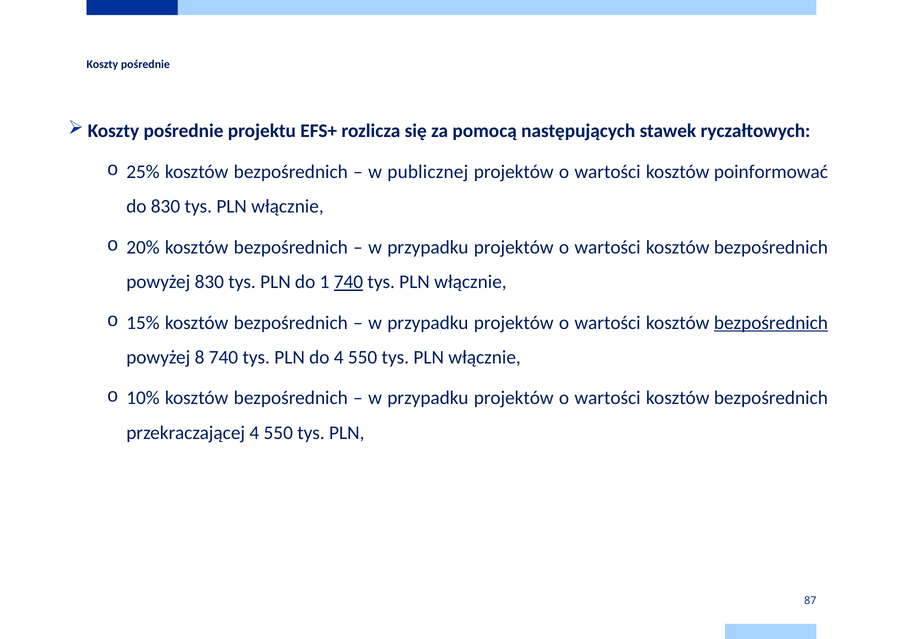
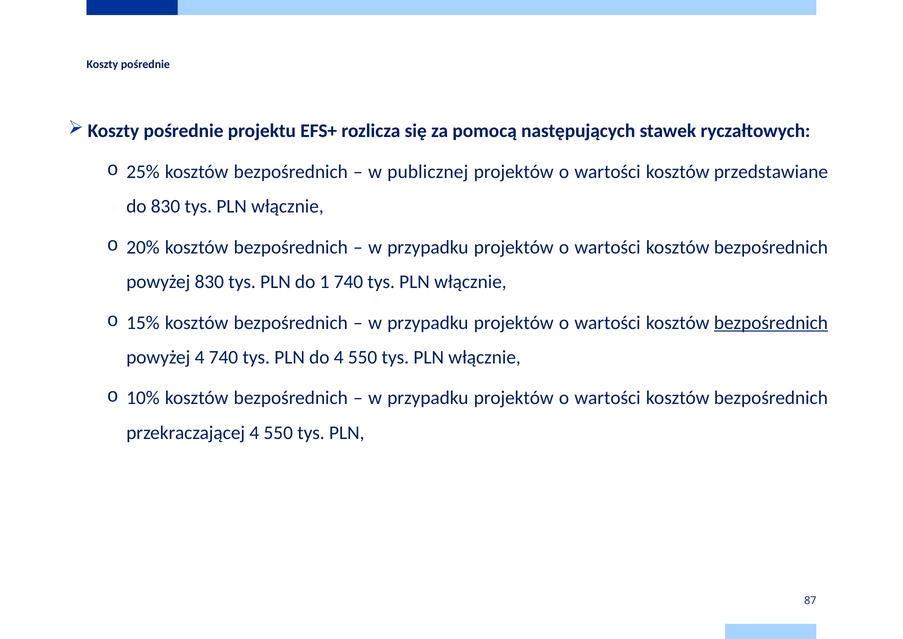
poinformować: poinformować -> przedstawiane (771, 172)
740 underline: present -> none (348, 282)
powyżej 8: 8 -> 4 (200, 357)
